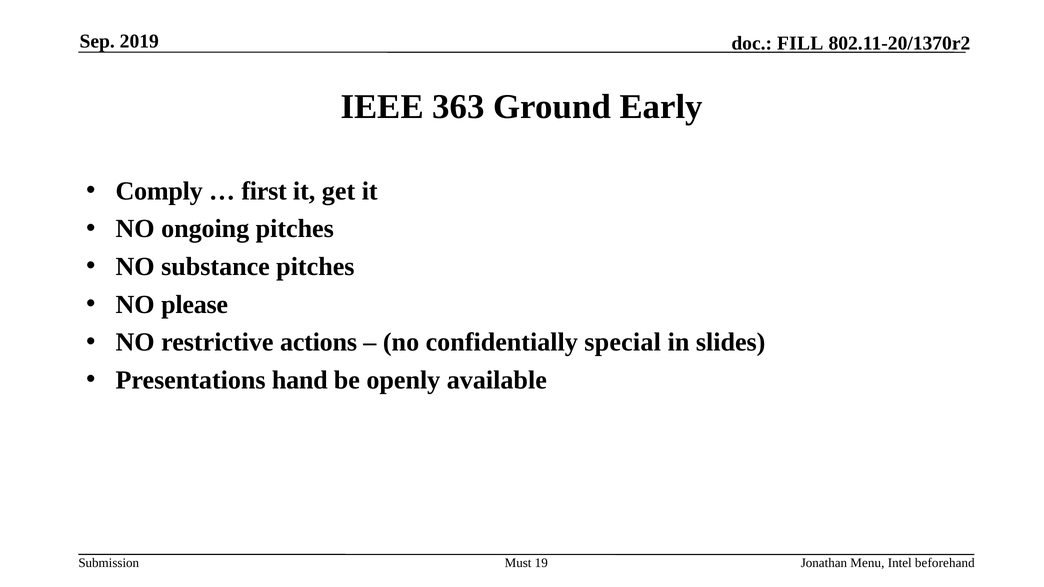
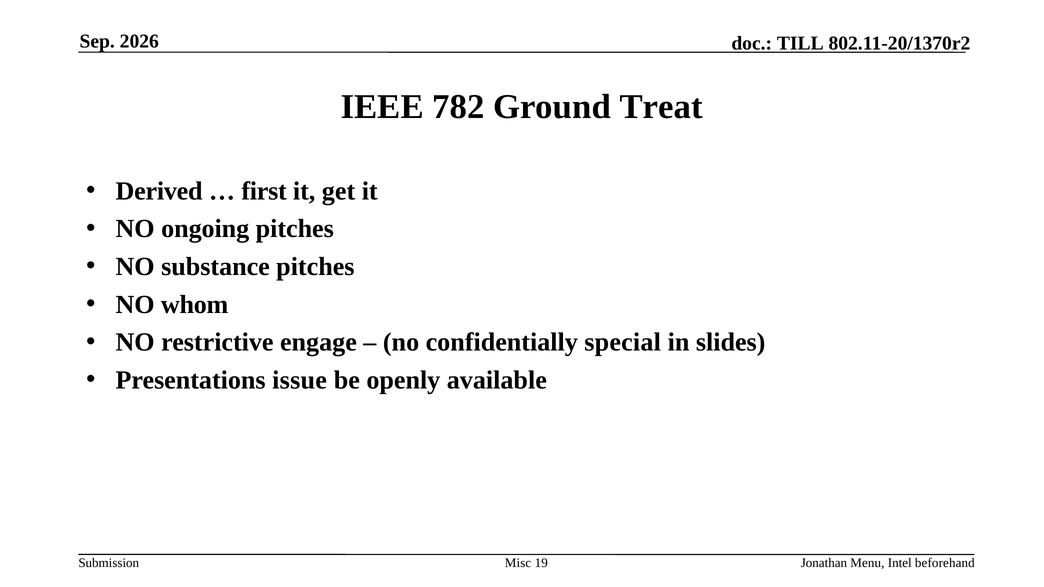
2019: 2019 -> 2026 (139, 42)
FILL: FILL -> TILL (800, 44)
363: 363 -> 782 (459, 107)
Early: Early -> Treat (661, 107)
Comply: Comply -> Derived (159, 191)
please: please -> whom (195, 305)
actions: actions -> engage (318, 342)
hand: hand -> issue (300, 380)
Must: Must -> Misc (518, 563)
